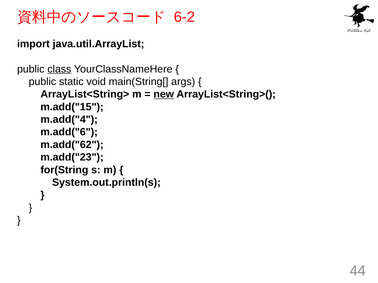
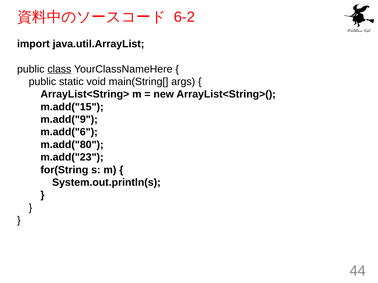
new underline: present -> none (164, 94)
m.add("4: m.add("4 -> m.add("9 (69, 120)
m.add("62: m.add("62 -> m.add("80 (72, 145)
